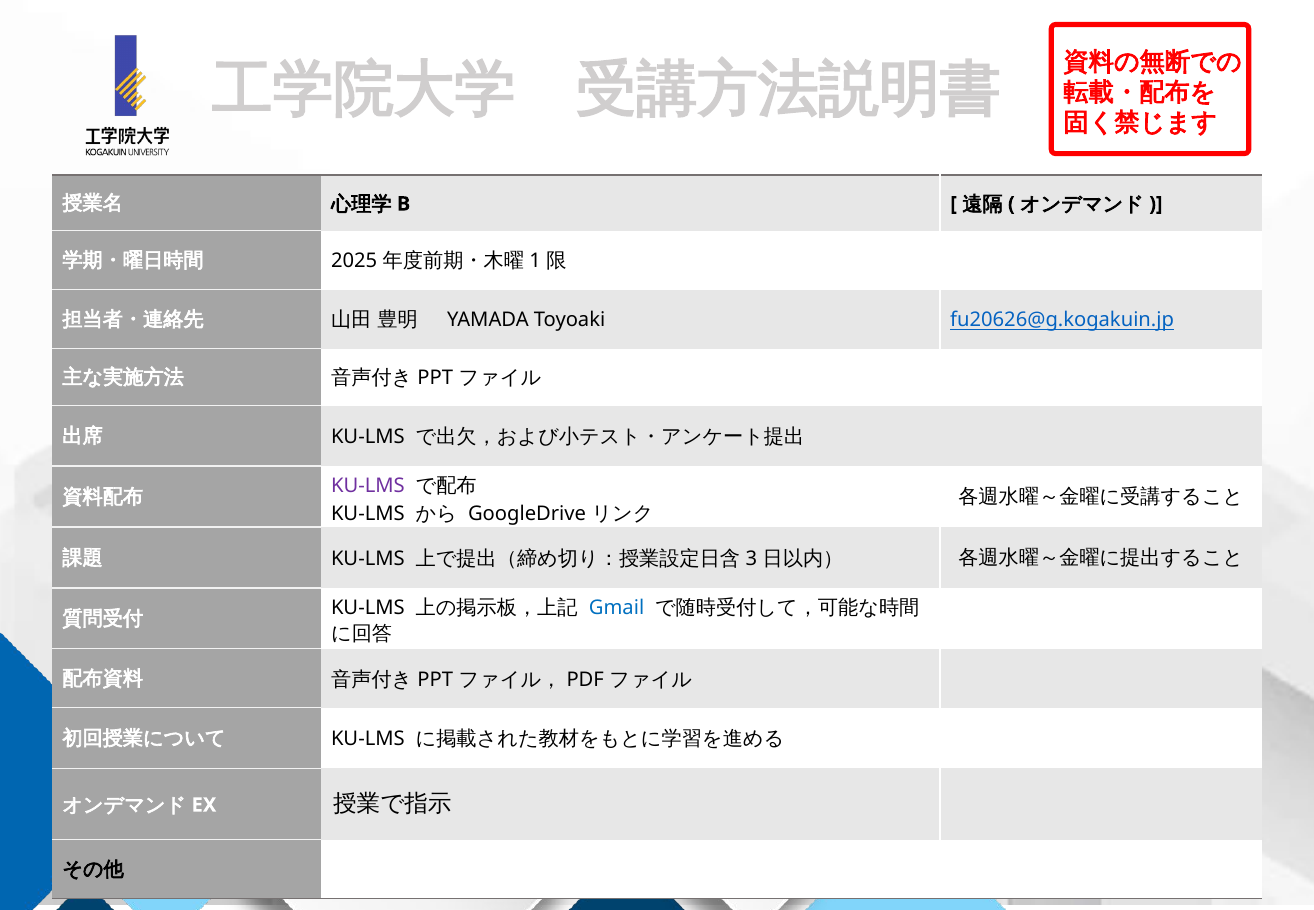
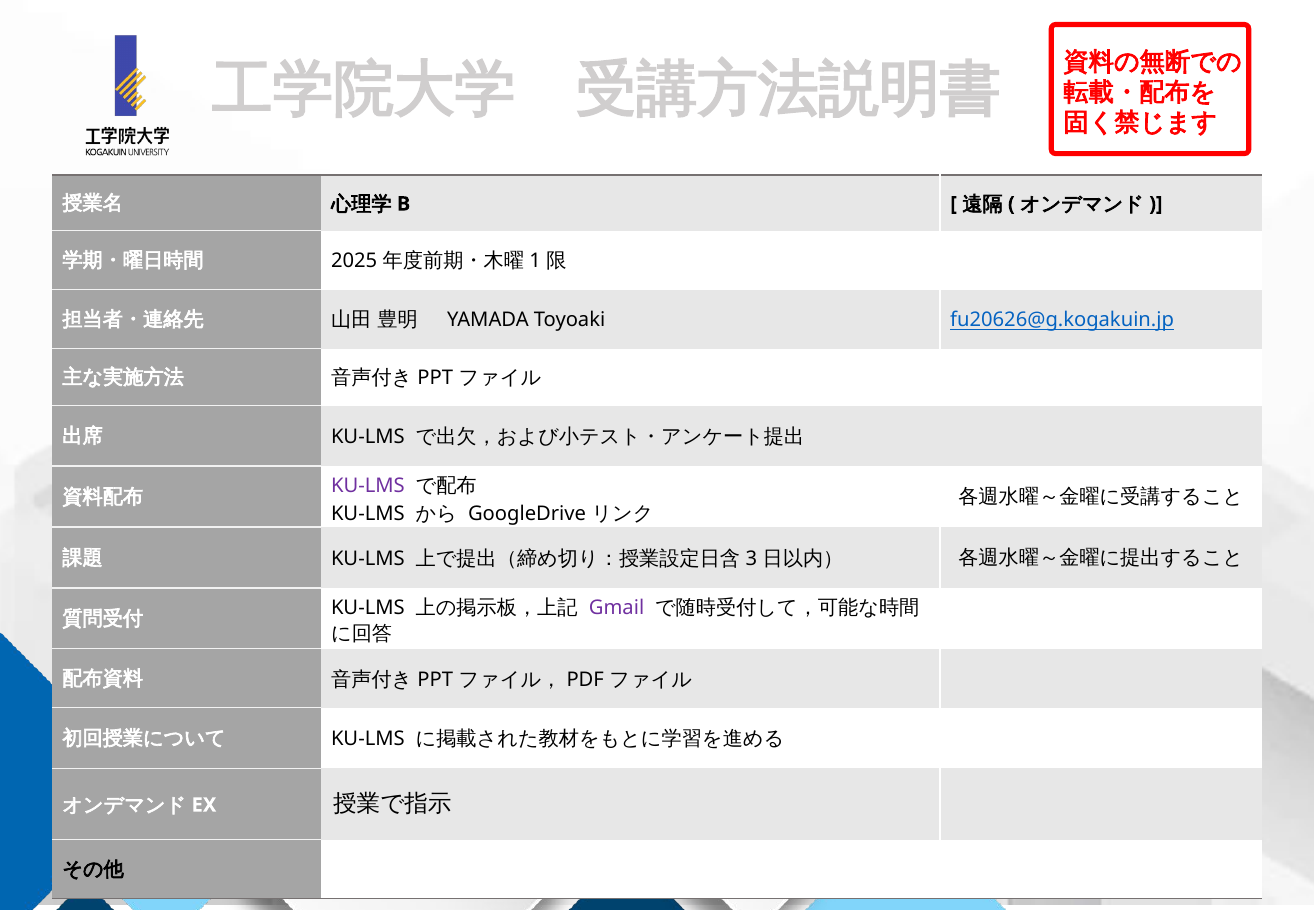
Gmail colour: blue -> purple (617, 608)
